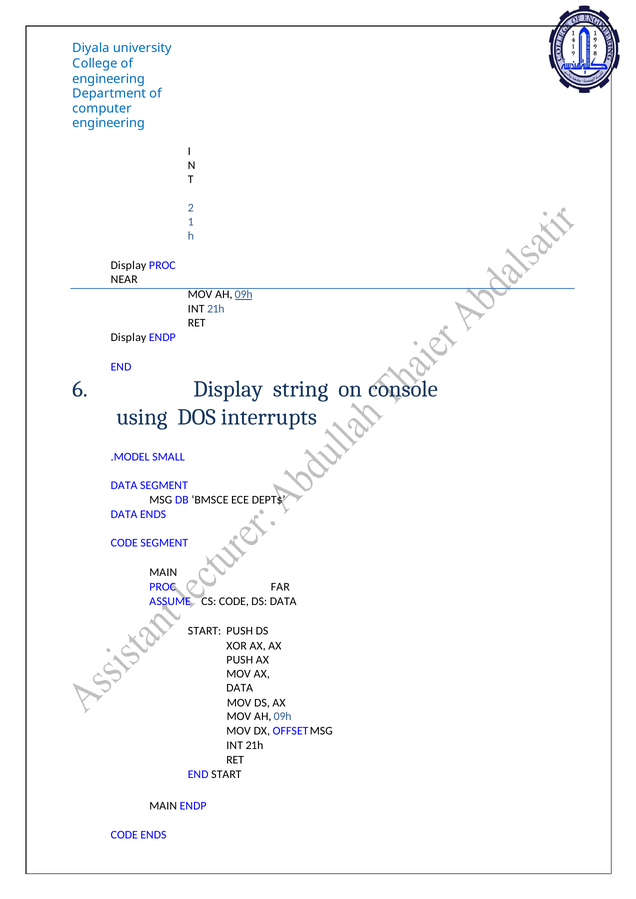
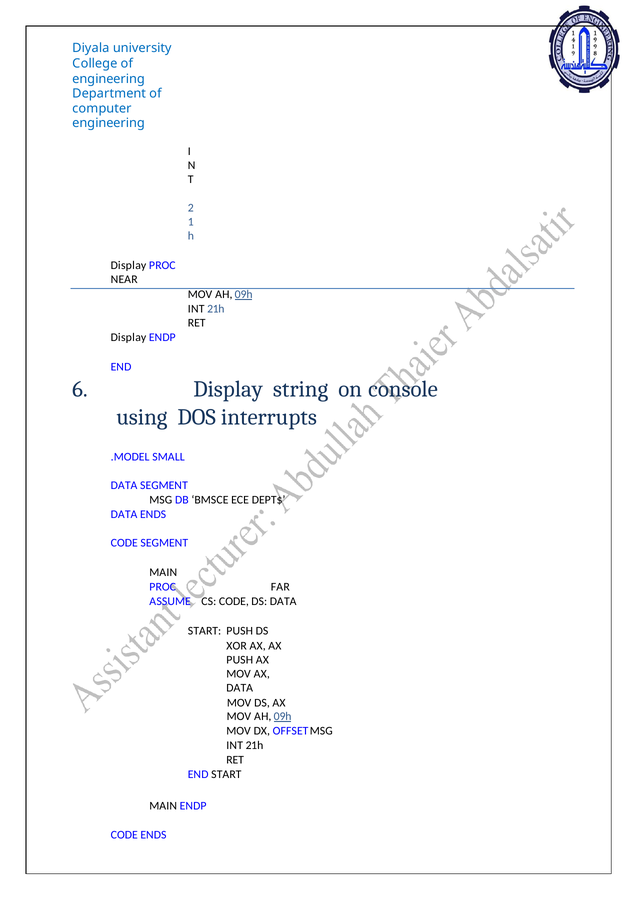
09h underline: none -> present (283, 717)
